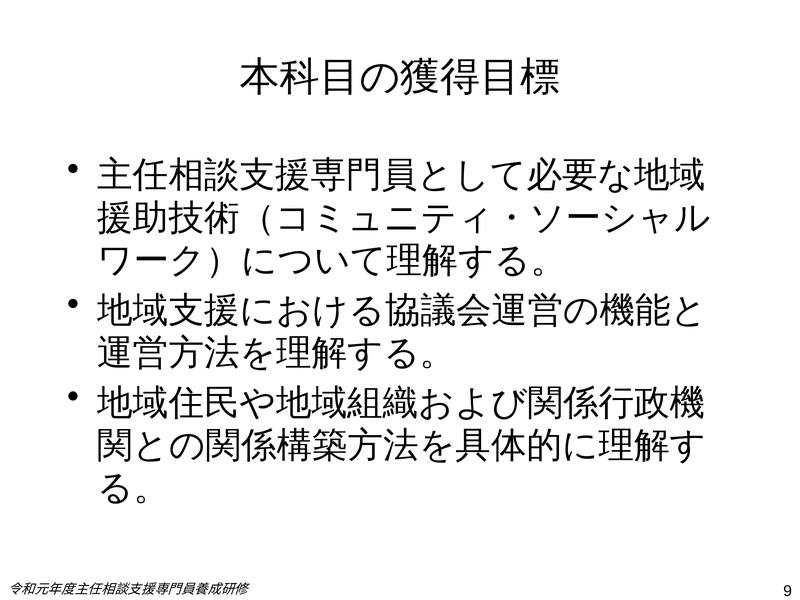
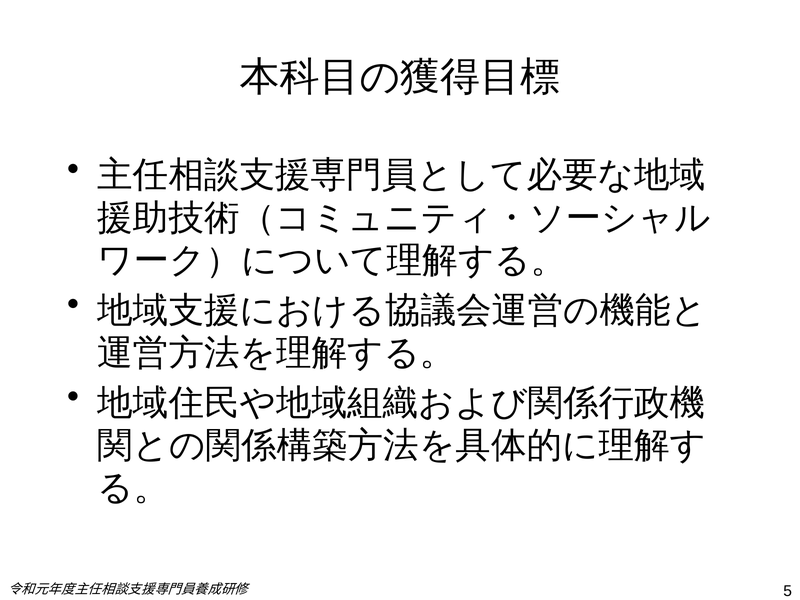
9: 9 -> 5 (788, 591)
